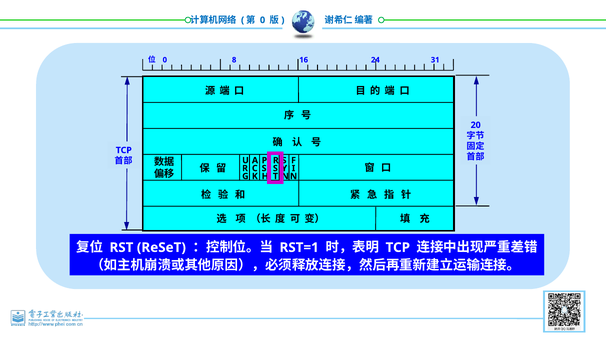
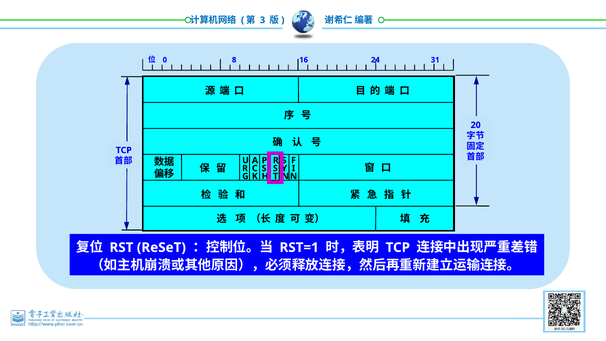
0: 0 -> 3 (263, 20)
